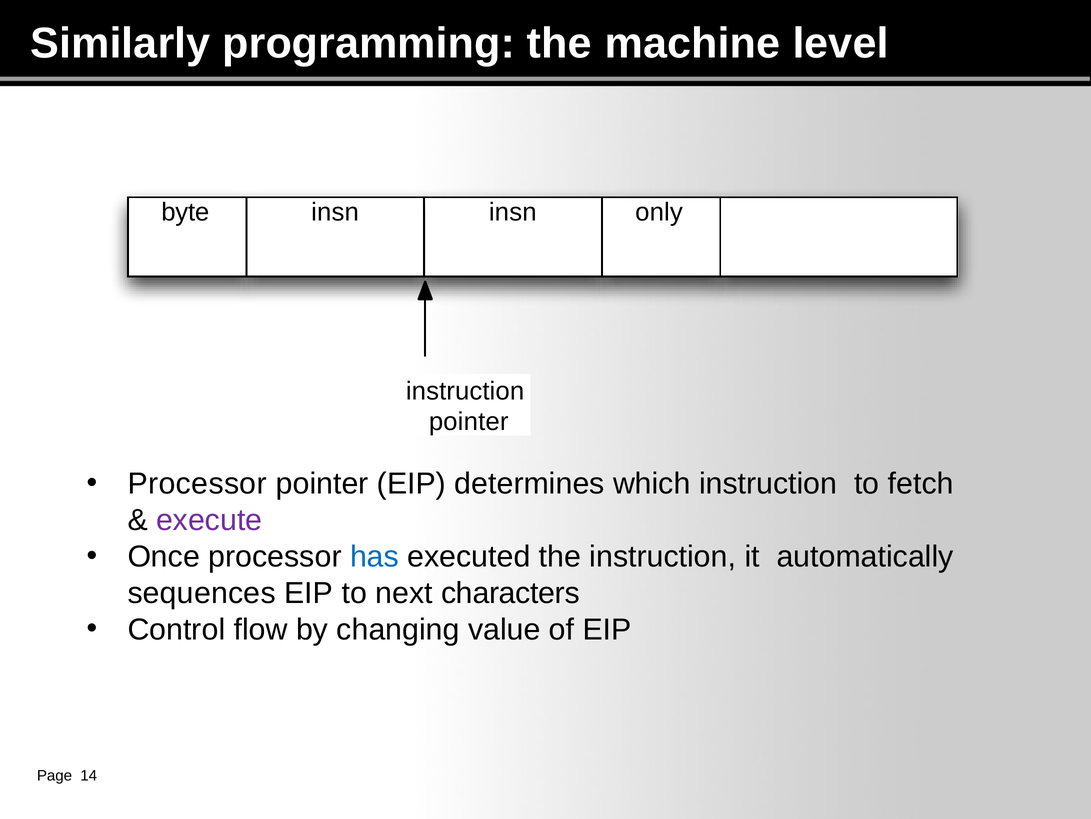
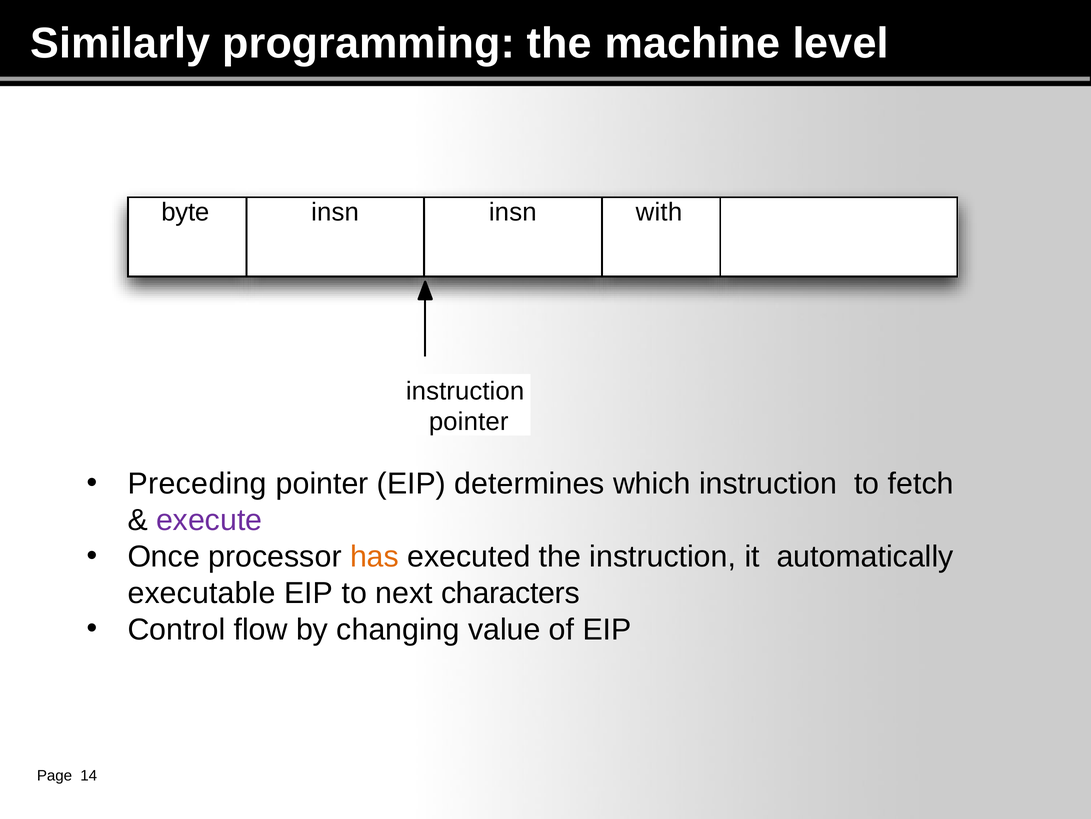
only: only -> with (659, 212)
Processor: Processor -> Preceding (197, 484)
has colour: blue -> orange (374, 556)
sequences: sequences -> executable (202, 593)
